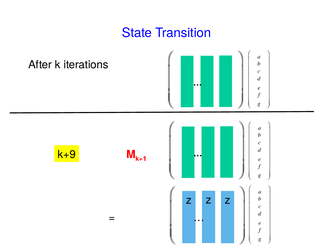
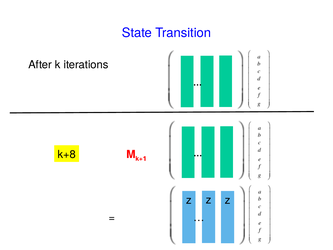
k+9: k+9 -> k+8 (67, 154)
